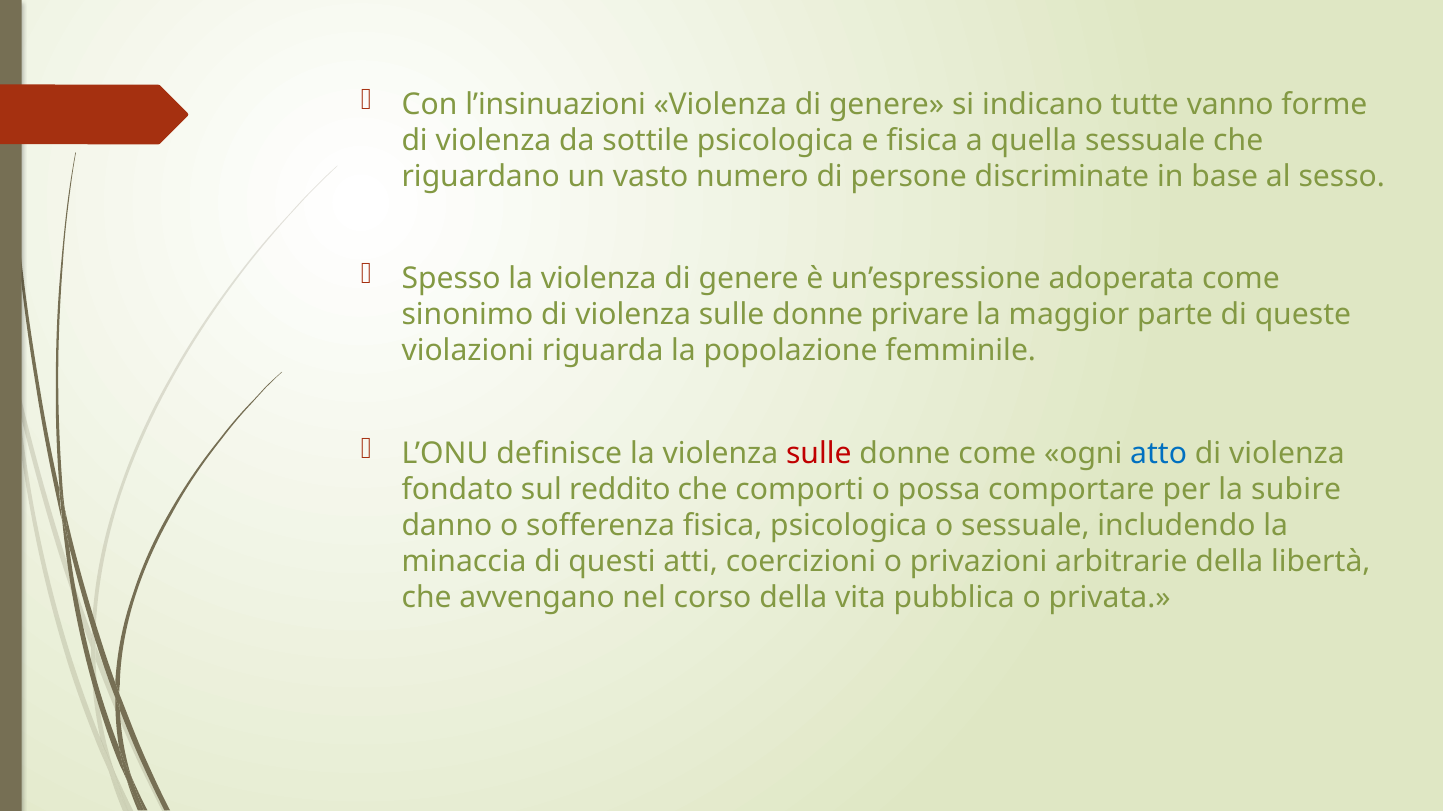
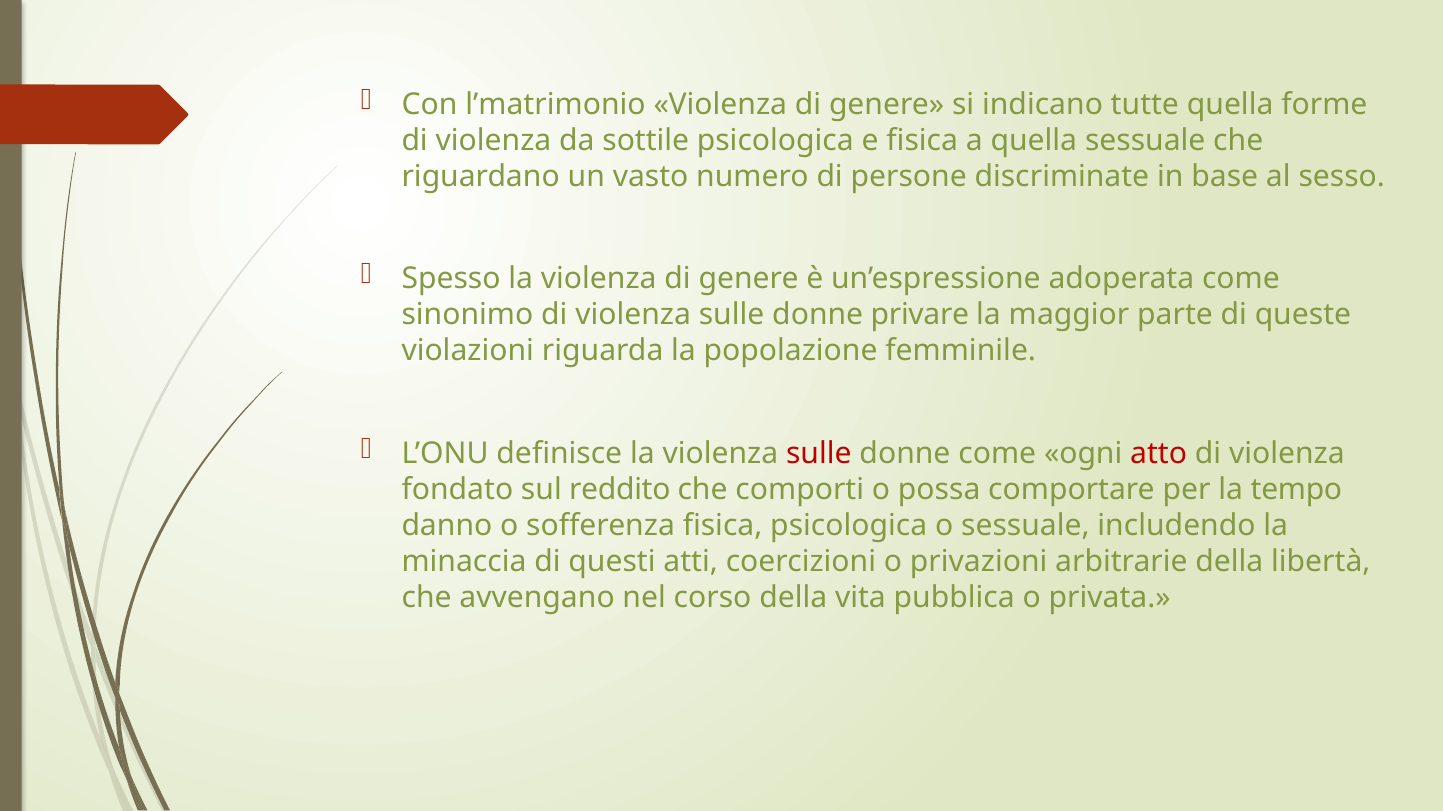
l’insinuazioni: l’insinuazioni -> l’matrimonio (555, 104)
tutte vanno: vanno -> quella (1230, 104)
atto colour: blue -> red (1159, 454)
subire: subire -> tempo (1296, 490)
